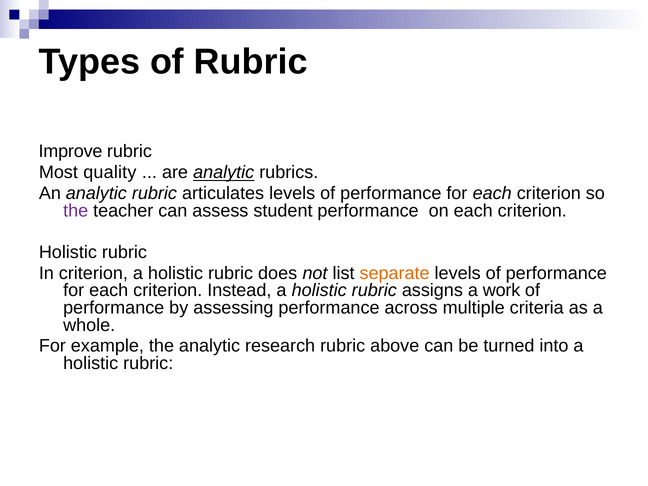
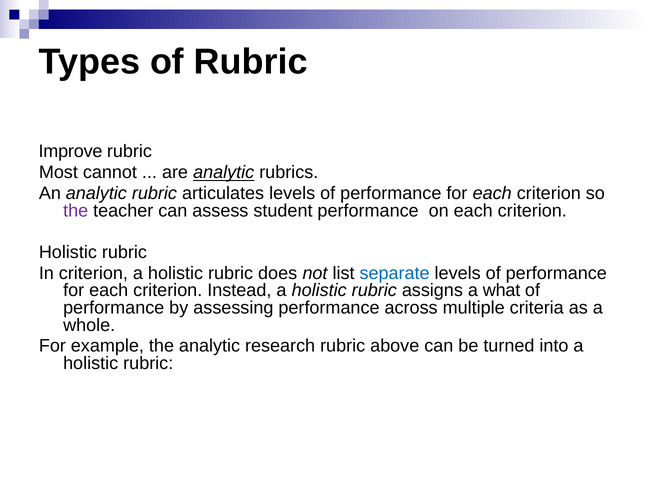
quality: quality -> cannot (110, 172)
separate colour: orange -> blue (395, 273)
work: work -> what (502, 291)
